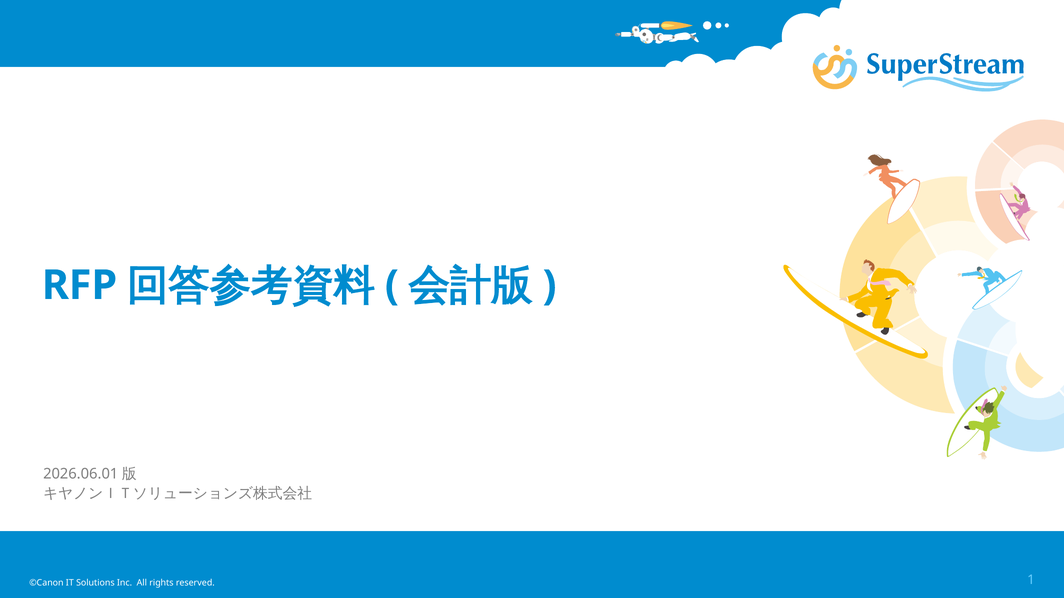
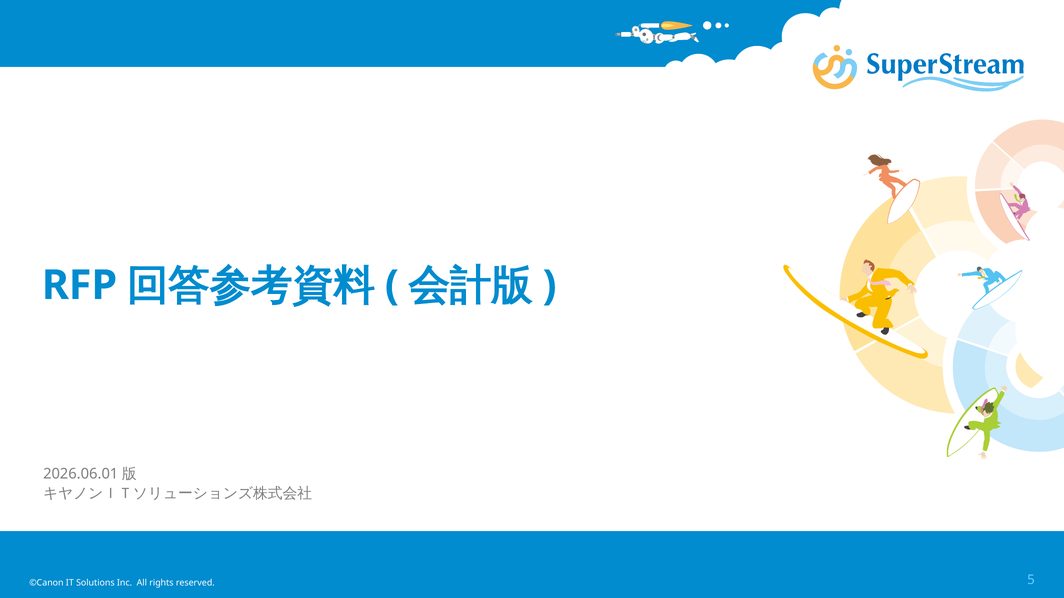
1: 1 -> 5 (1031, 580)
